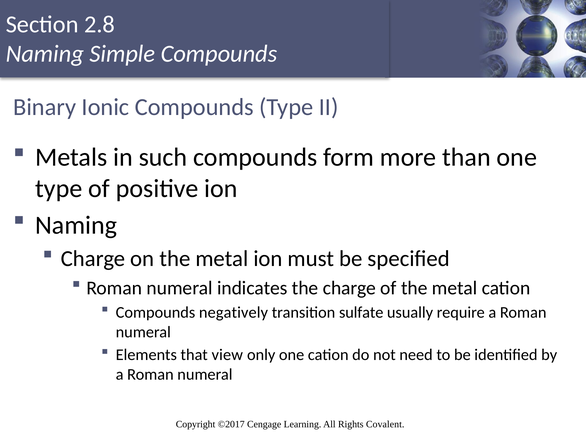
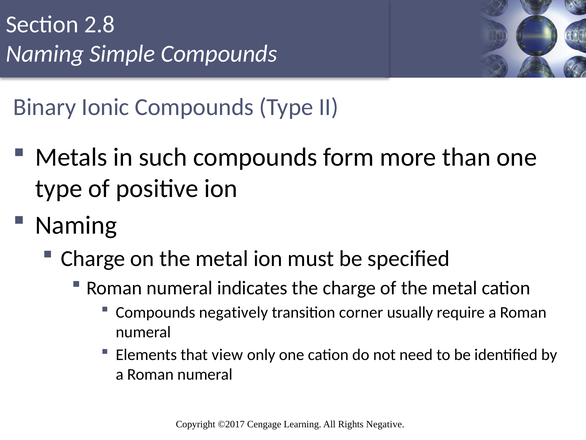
sulfate: sulfate -> corner (361, 312)
Covalent: Covalent -> Negative (385, 424)
